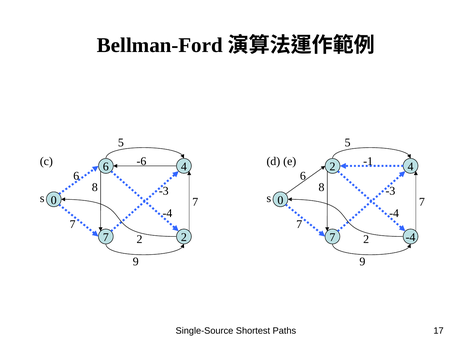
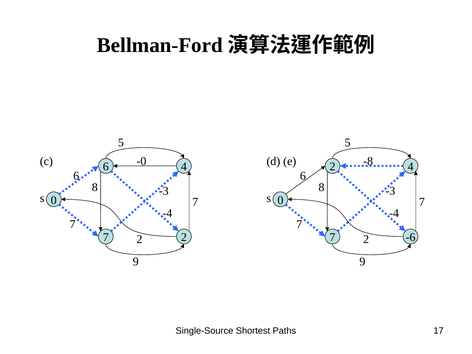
-6: -6 -> -0 (141, 161)
-1: -1 -> -8 (368, 161)
-4: -4 -> -6 (411, 237)
